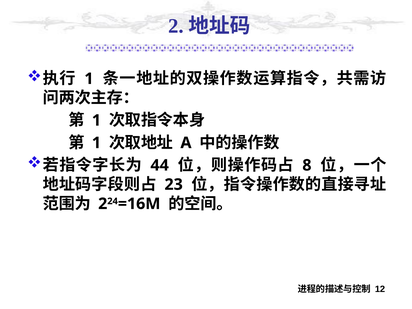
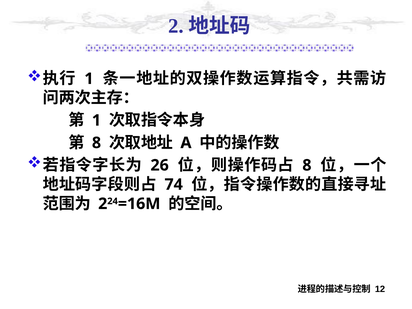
1: 1 -> 8 (96, 143)
44: 44 -> 26 (160, 165)
23: 23 -> 74 (174, 185)
